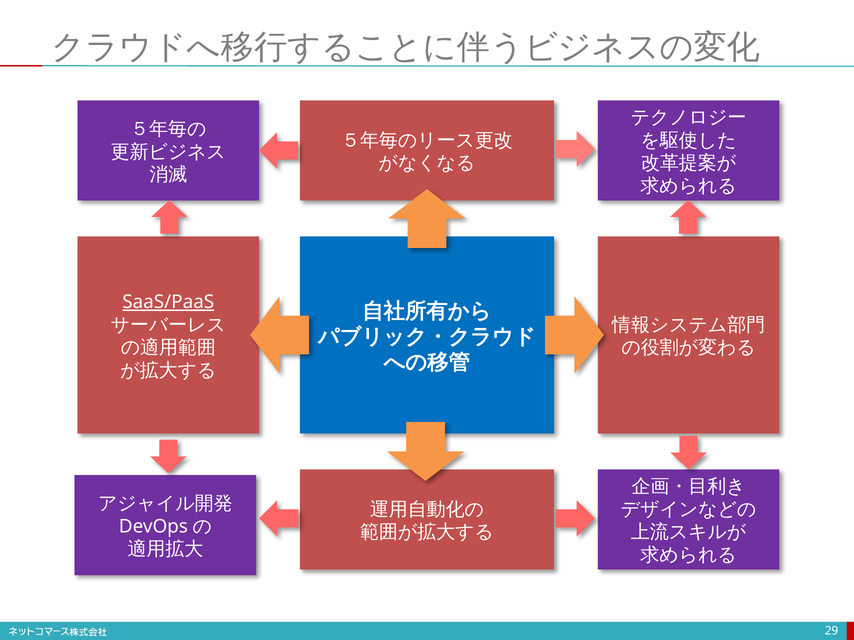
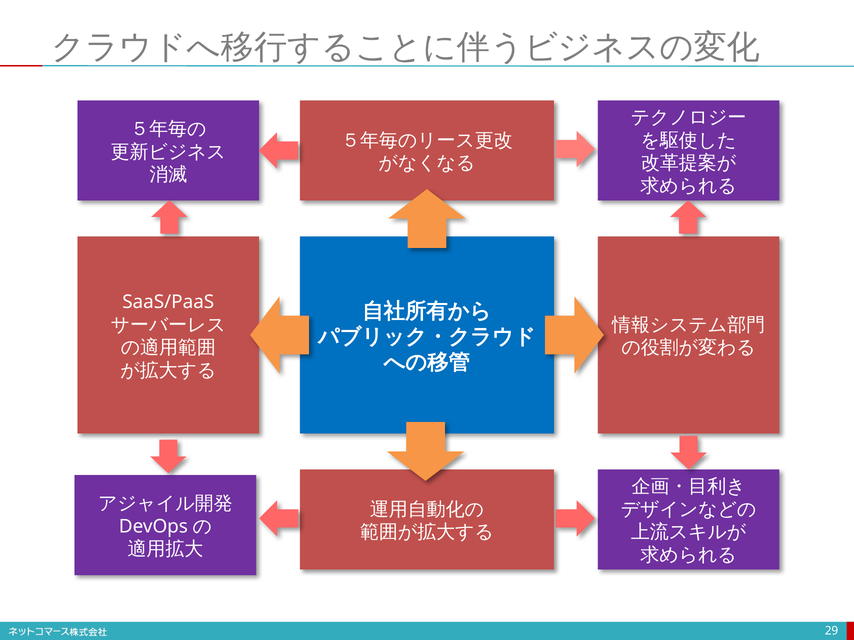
SaaS/PaaS underline: present -> none (168, 302)
